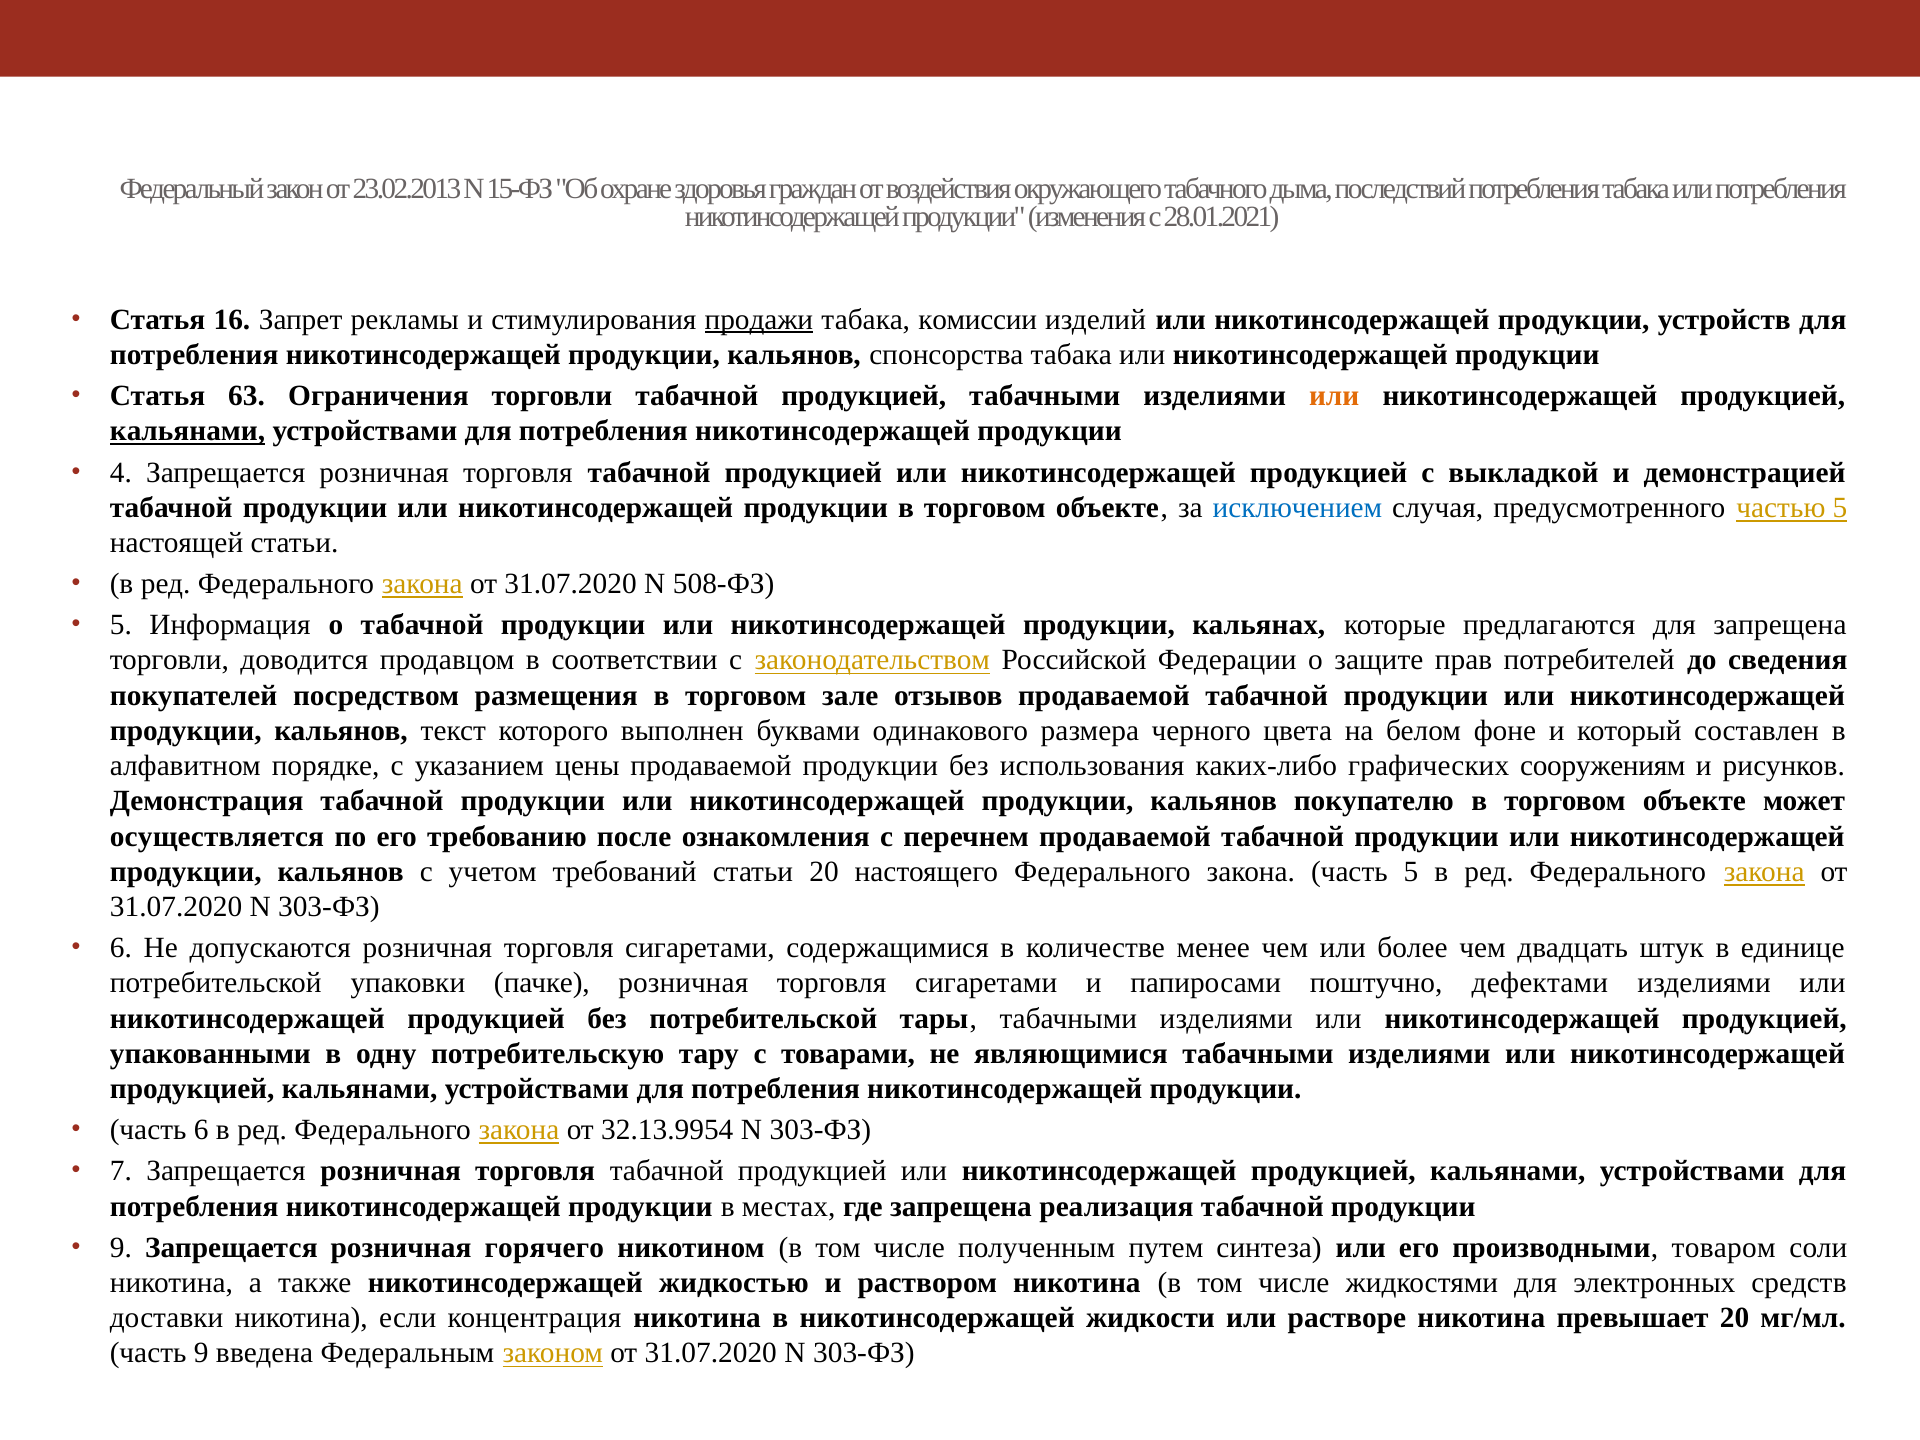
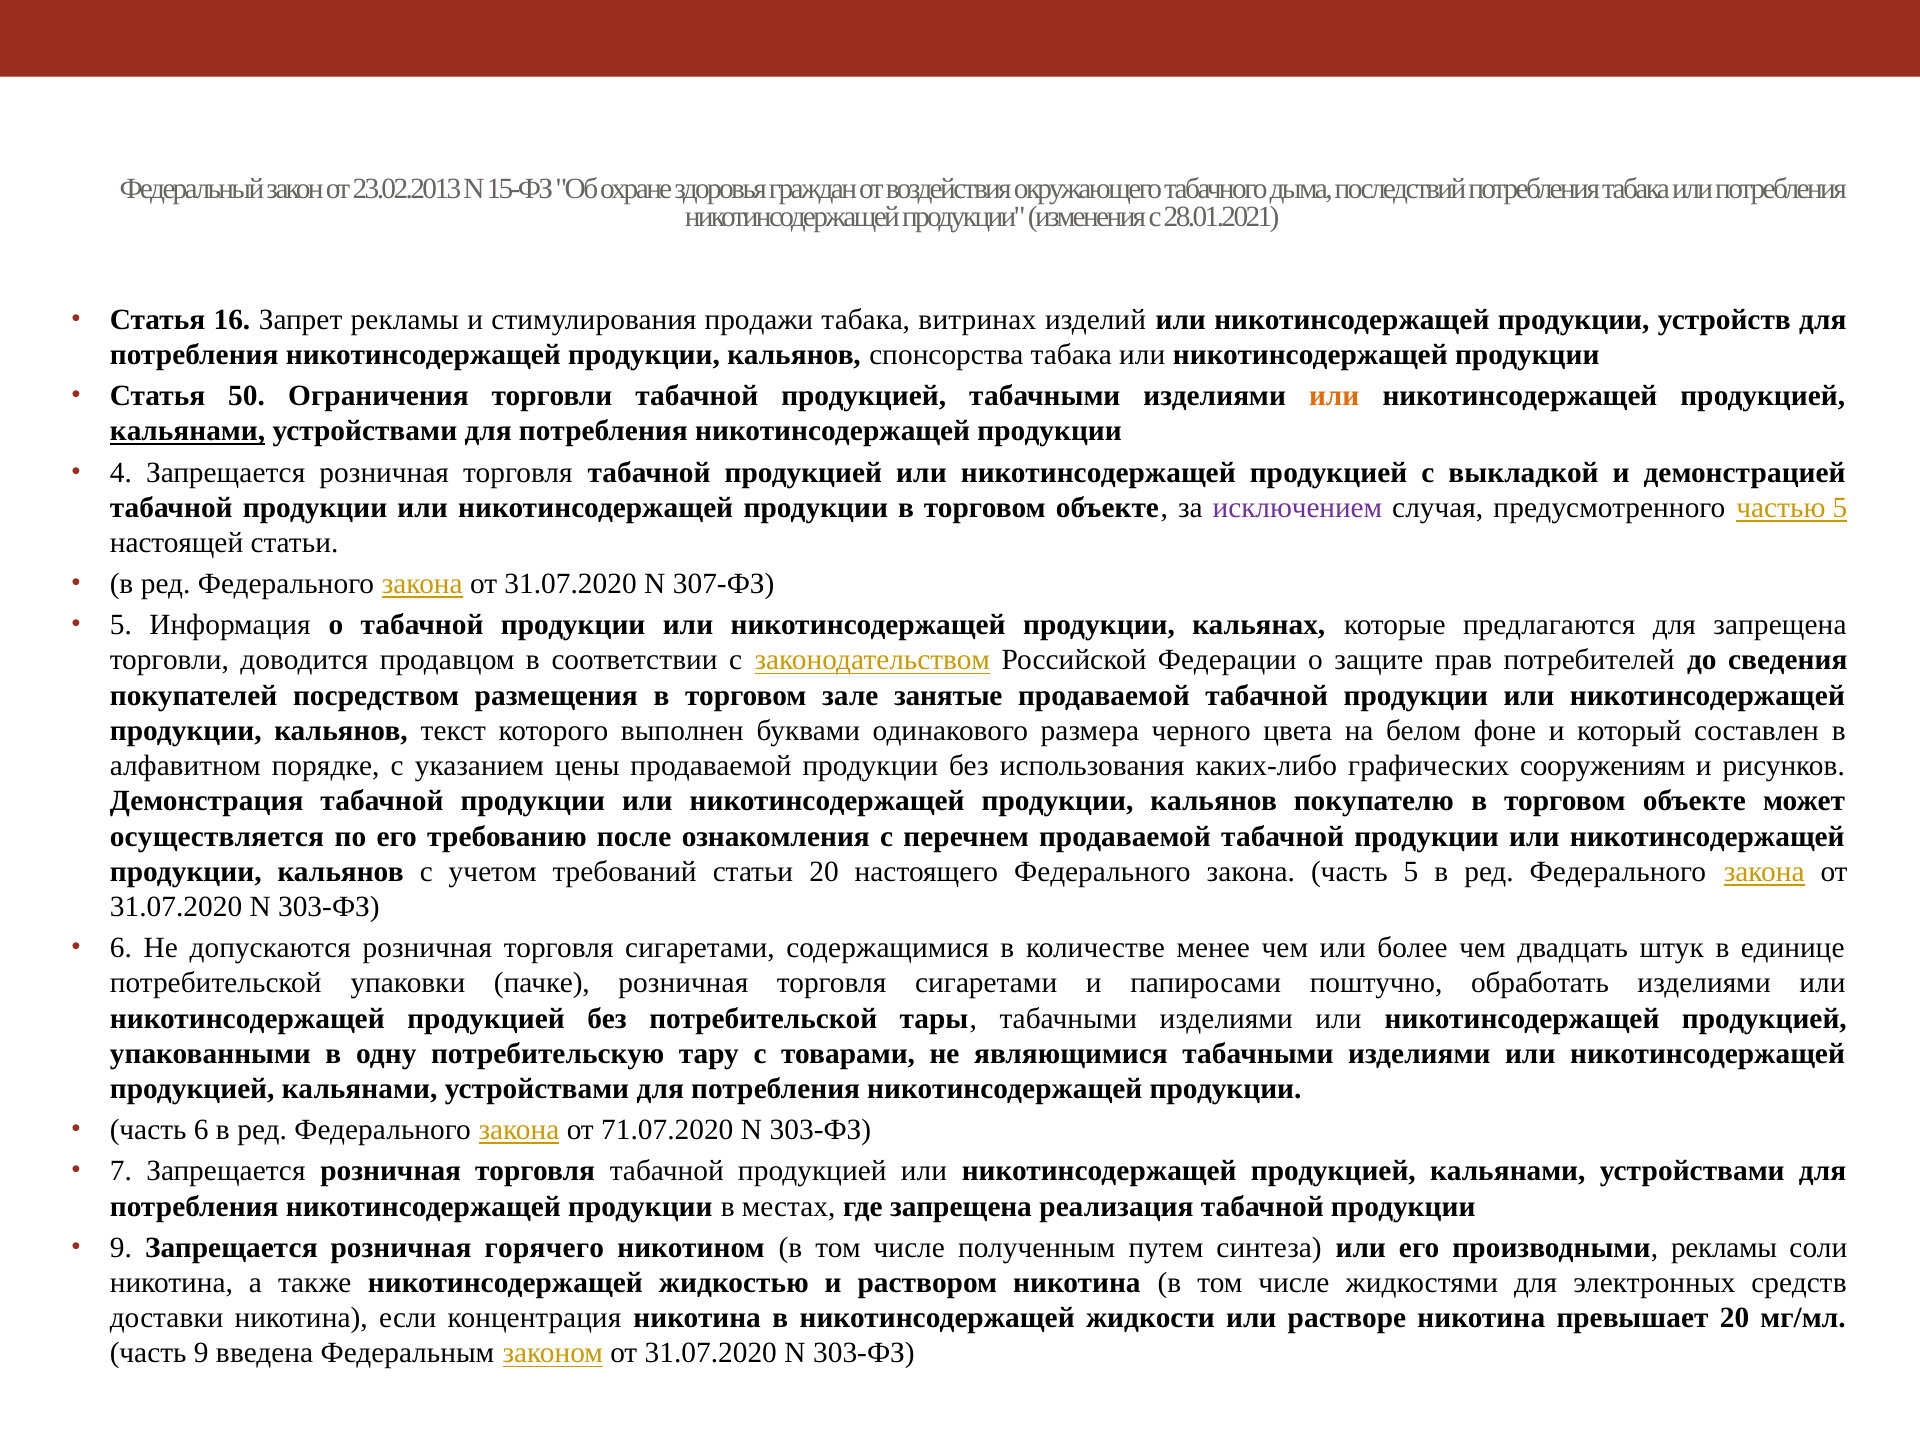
продажи underline: present -> none (759, 320)
комиссии: комиссии -> витринах (977, 320)
63: 63 -> 50 (247, 396)
исключением colour: blue -> purple (1297, 508)
508-ФЗ: 508-ФЗ -> 307-ФЗ (724, 584)
отзывов: отзывов -> занятые (948, 696)
дефектами: дефектами -> обработать (1540, 983)
32.13.9954: 32.13.9954 -> 71.07.2020 (667, 1130)
производными товаром: товаром -> рекламы (1724, 1247)
